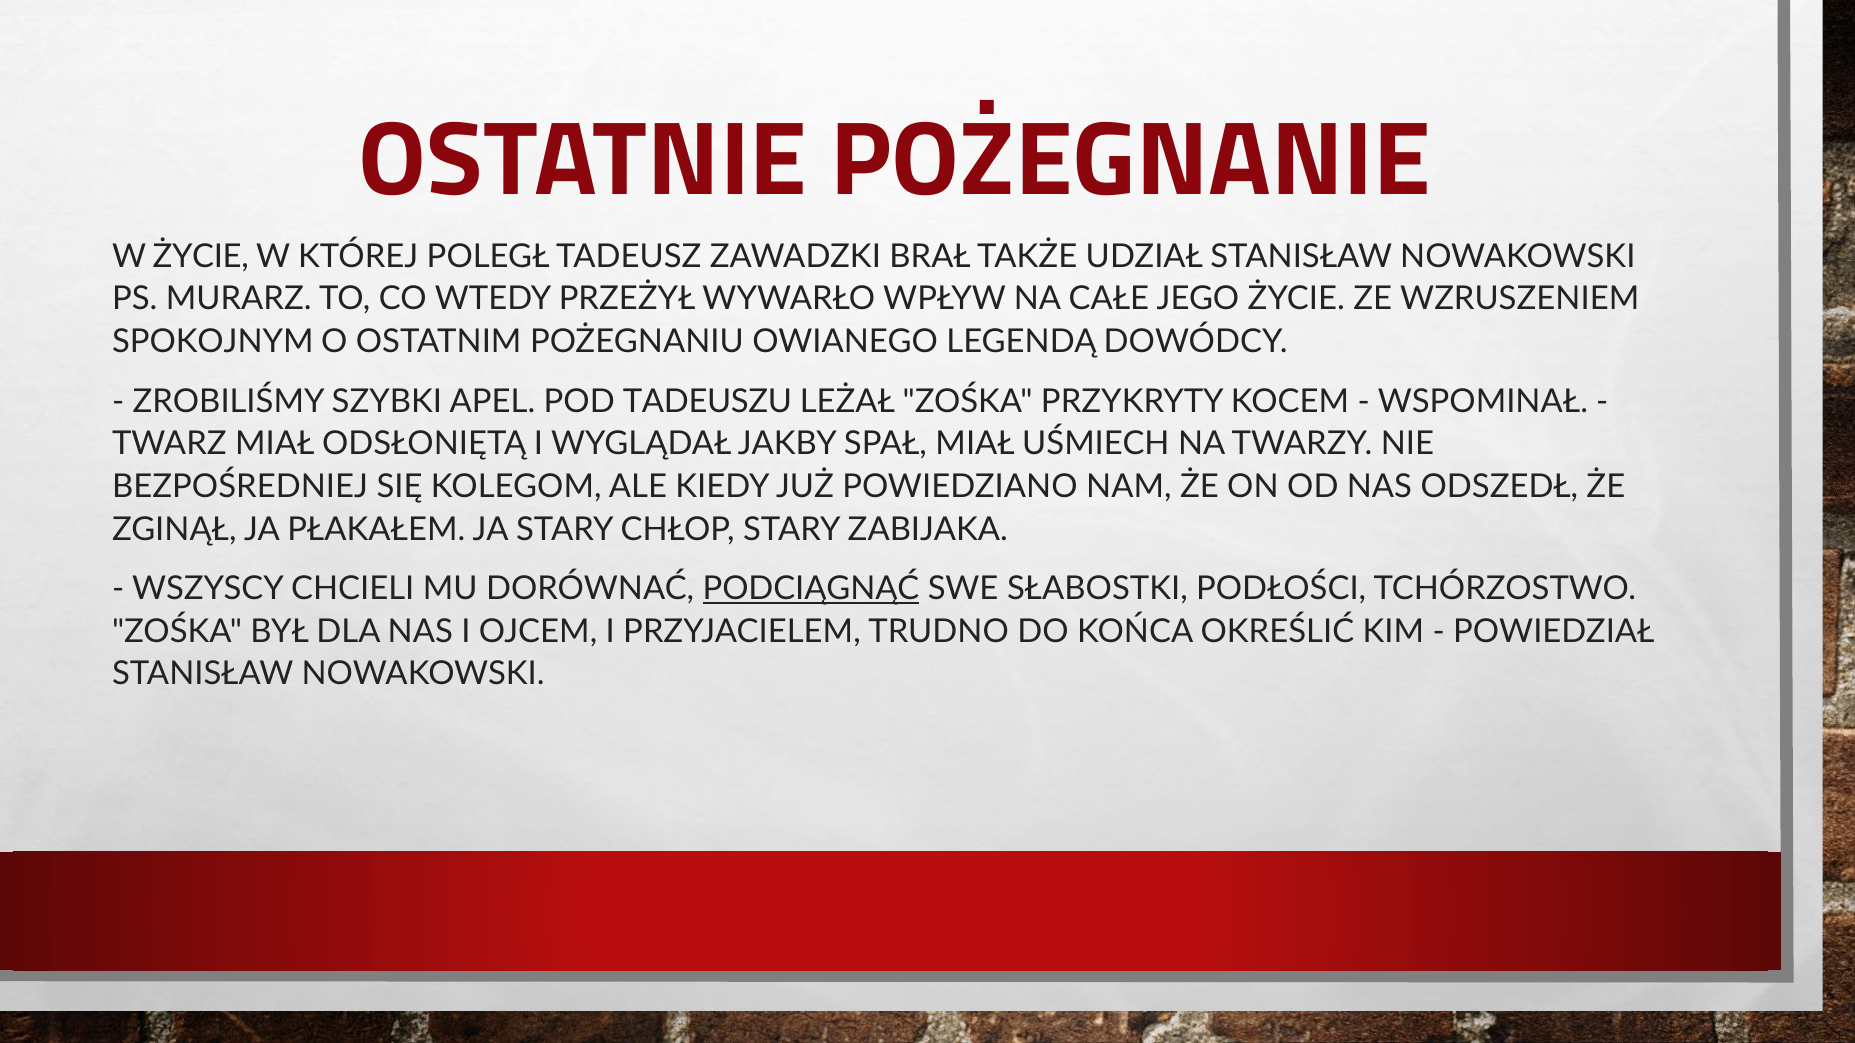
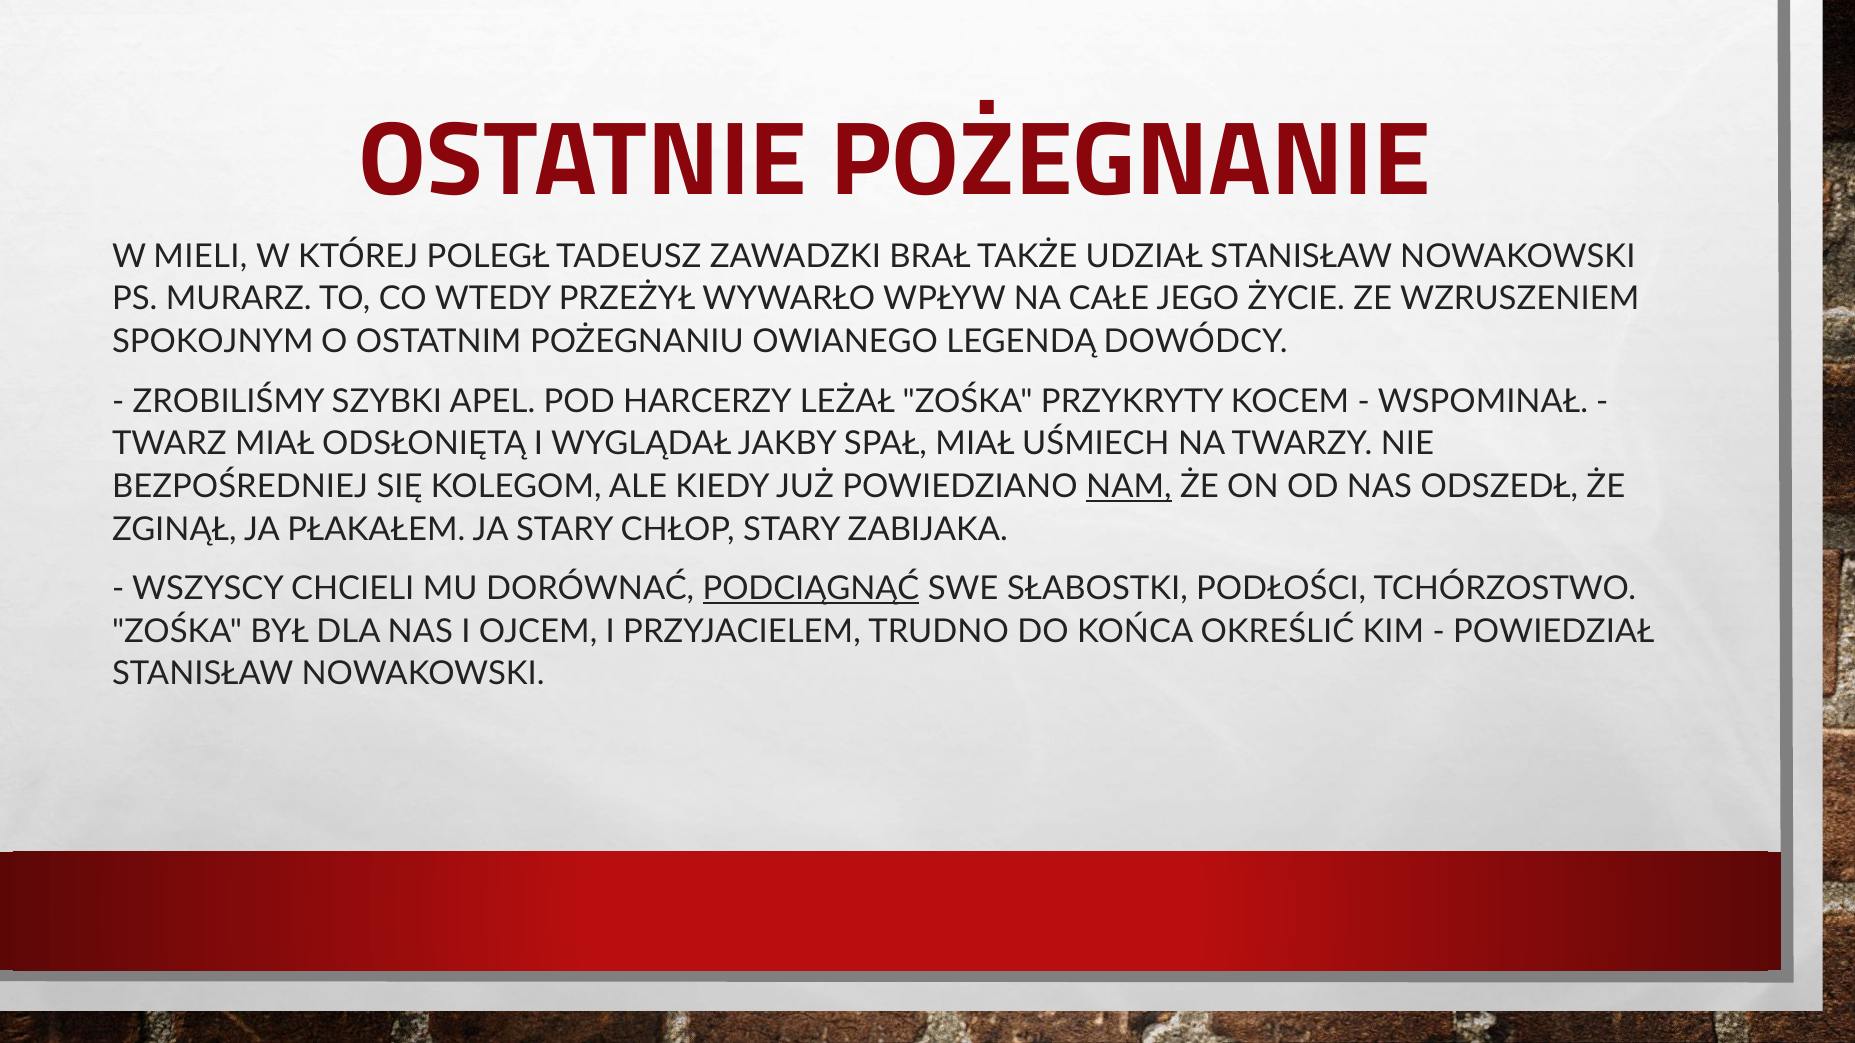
W ŻYCIE: ŻYCIE -> MIELI (200, 257)
TADEUSZU: TADEUSZU -> HARCERZY (707, 402)
NAM underline: none -> present (1129, 487)
